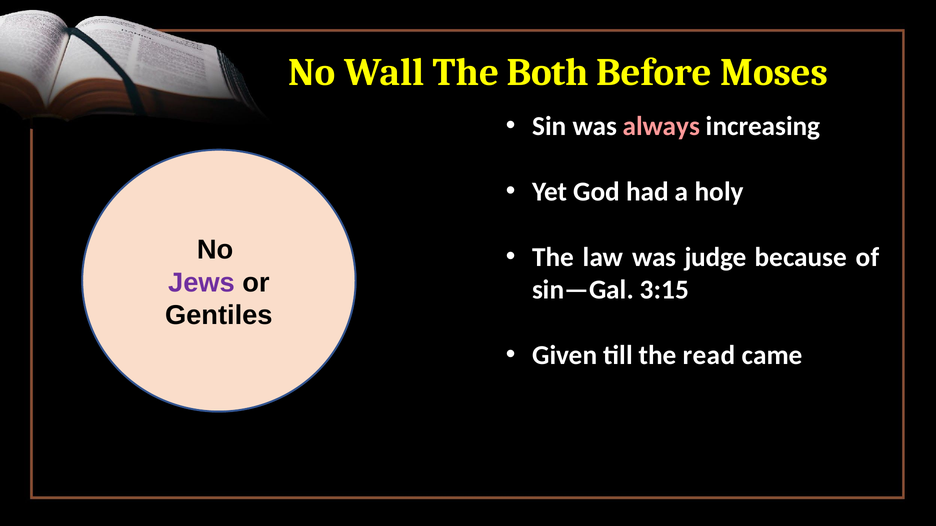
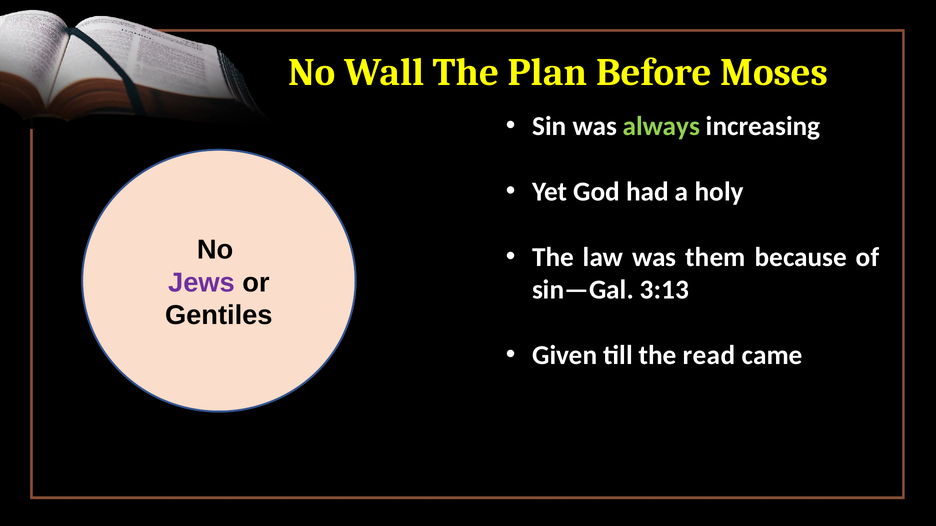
Both: Both -> Plan (547, 72)
always colour: pink -> light green (661, 126)
judge: judge -> them (715, 257)
3:15: 3:15 -> 3:13 (664, 290)
